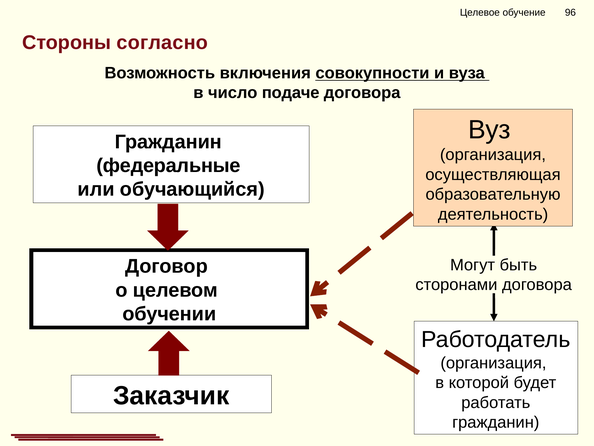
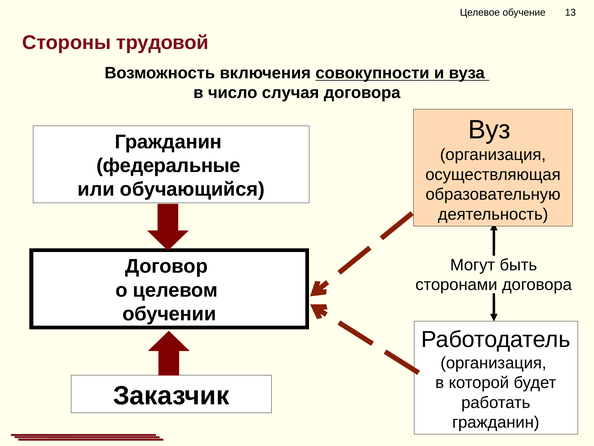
96: 96 -> 13 (570, 13)
согласно: согласно -> трудовой (162, 42)
подаче: подаче -> случая (291, 93)
